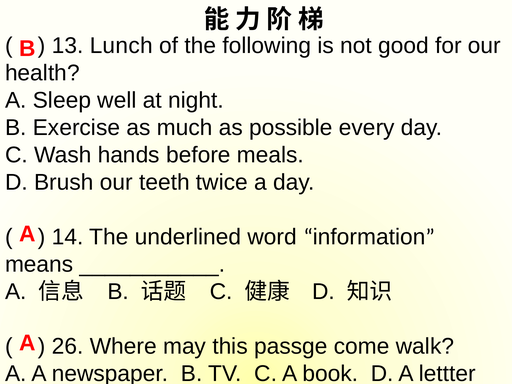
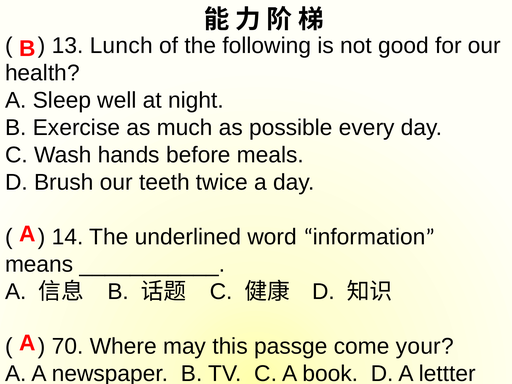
26: 26 -> 70 (68, 346)
walk: walk -> your (425, 346)
